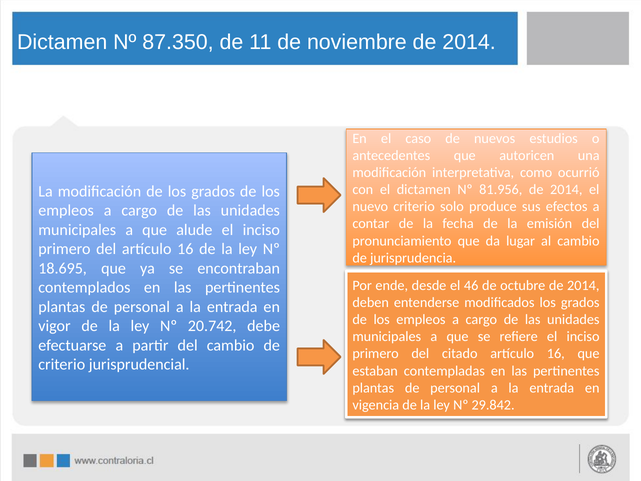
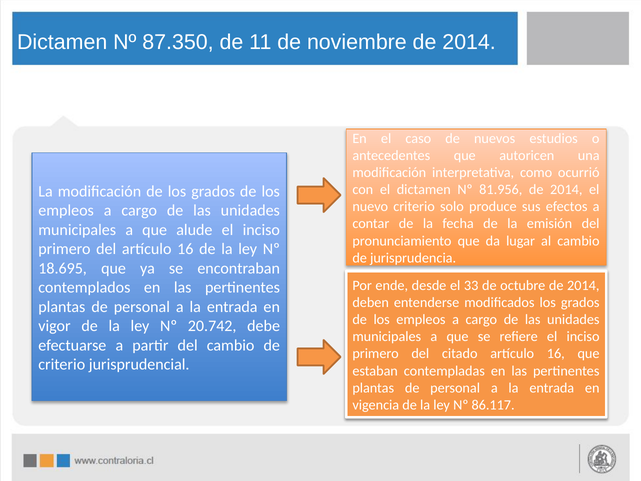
46: 46 -> 33 (471, 285)
29.842: 29.842 -> 86.117 (493, 405)
